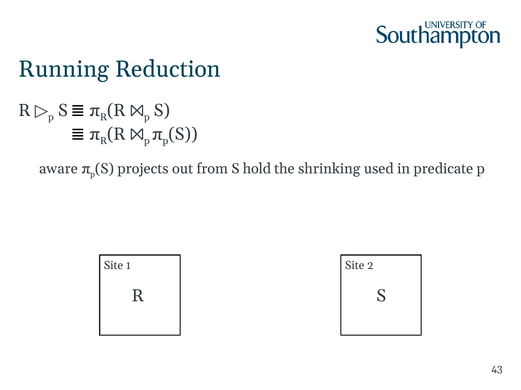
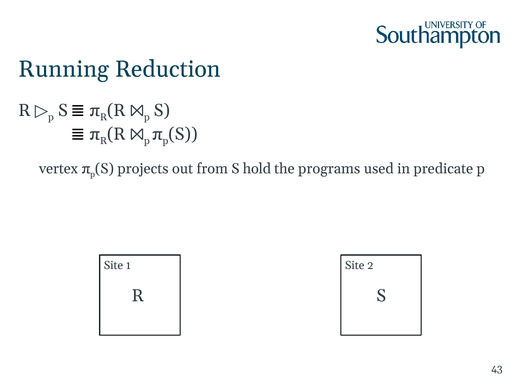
aware: aware -> vertex (59, 169)
shrinking: shrinking -> programs (329, 169)
